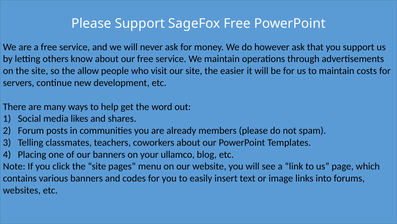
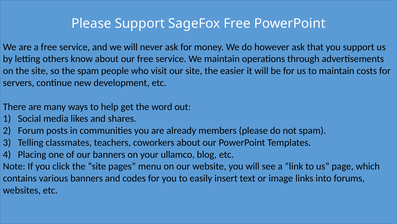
the allow: allow -> spam (88, 71)
